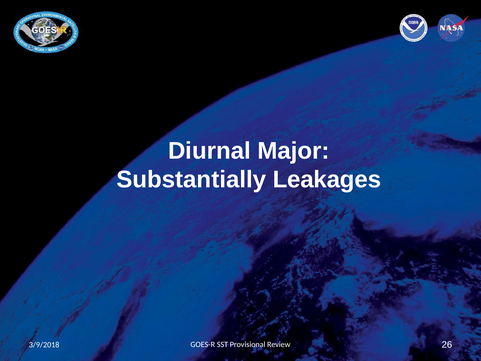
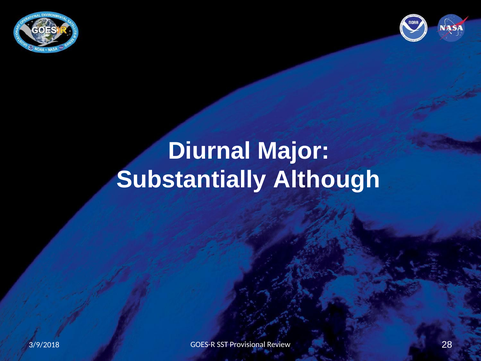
Leakages: Leakages -> Although (327, 180)
26: 26 -> 28 (447, 345)
